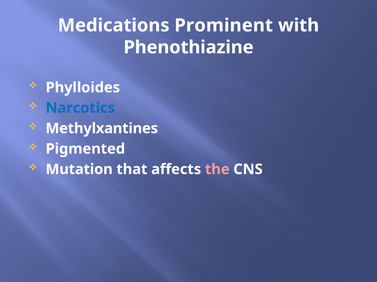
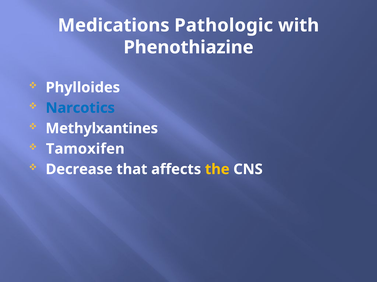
Prominent: Prominent -> Pathologic (224, 25)
Pigmented: Pigmented -> Tamoxifen (85, 149)
Mutation: Mutation -> Decrease (79, 170)
the colour: pink -> yellow (217, 170)
